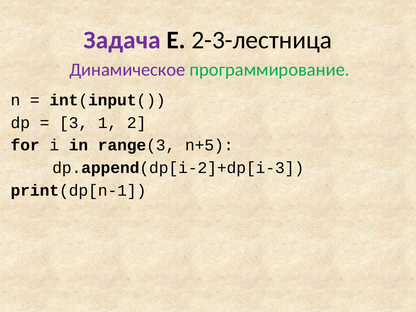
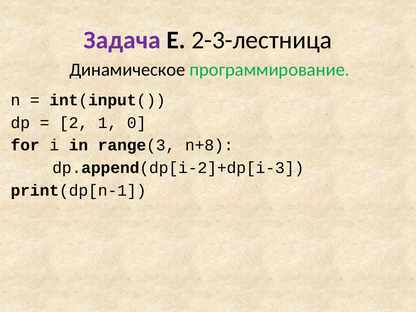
Динамическое colour: purple -> black (127, 70)
3: 3 -> 2 (74, 123)
2: 2 -> 0 (137, 123)
n+5: n+5 -> n+8 (209, 145)
